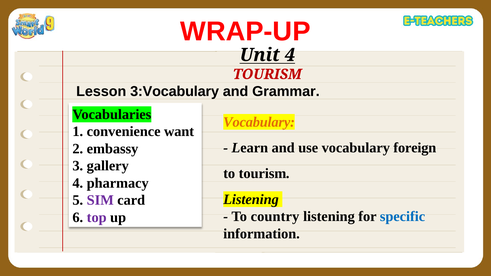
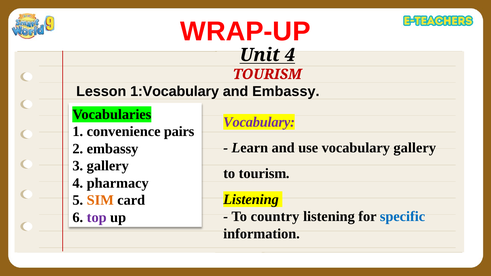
3:Vocabulary: 3:Vocabulary -> 1:Vocabulary (175, 92)
and Grammar: Grammar -> Embassy (286, 92)
Vocabulary colour: orange -> purple (259, 122)
want: want -> pairs (179, 132)
vocabulary foreign: foreign -> gallery (415, 148)
SIM colour: purple -> orange (100, 200)
